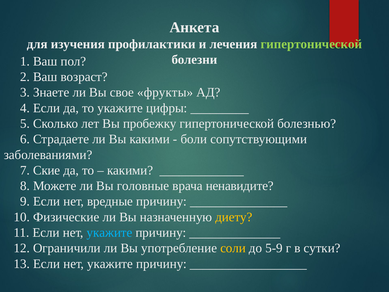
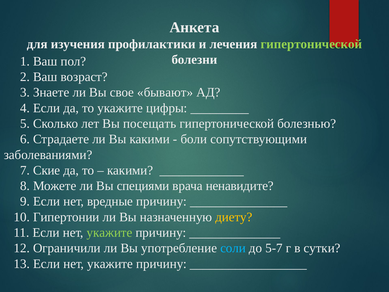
фрукты: фрукты -> бывают (165, 92)
пробежку: пробежку -> посещать (150, 123)
головные: головные -> специями (143, 186)
Физические: Физические -> Гипертонии (66, 217)
укажите colour: light blue -> light green (110, 232)
соли colour: yellow -> light blue (233, 248)
5-9: 5-9 -> 5-7 (274, 248)
